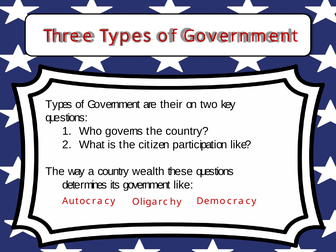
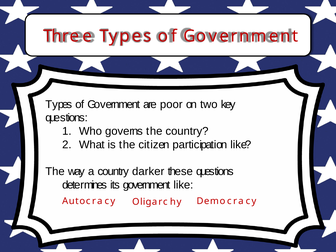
their: their -> poor (171, 104)
wealth: wealth -> darker (148, 172)
